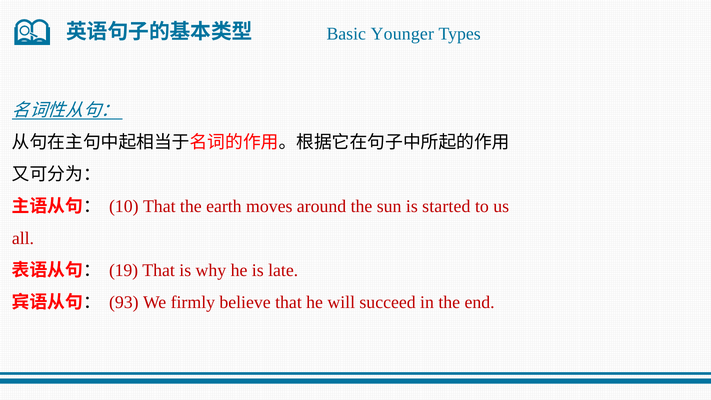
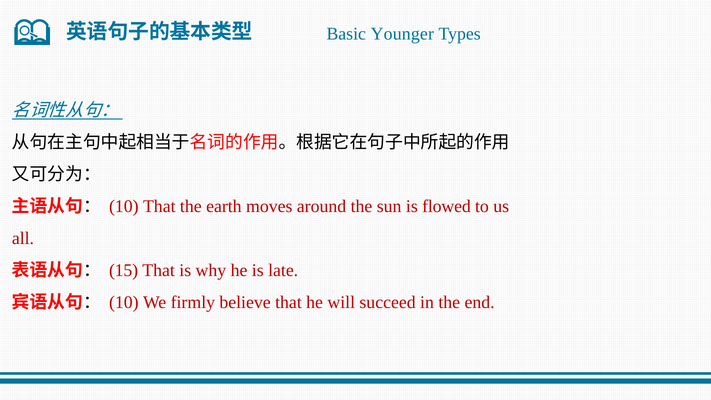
started: started -> flowed (446, 207)
19: 19 -> 15 (124, 271)
93: 93 -> 10 (124, 303)
